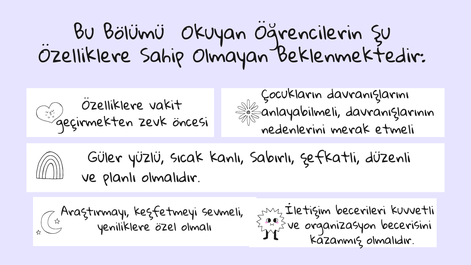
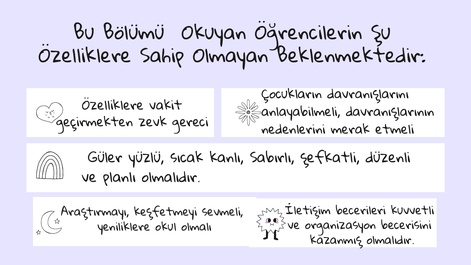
öncesi: öncesi -> gereci (190, 122)
özel: özel -> okul (166, 227)
